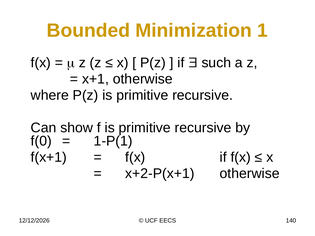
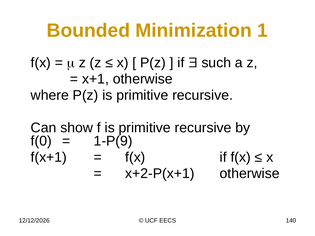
1-P(1: 1-P(1 -> 1-P(9 (113, 141)
